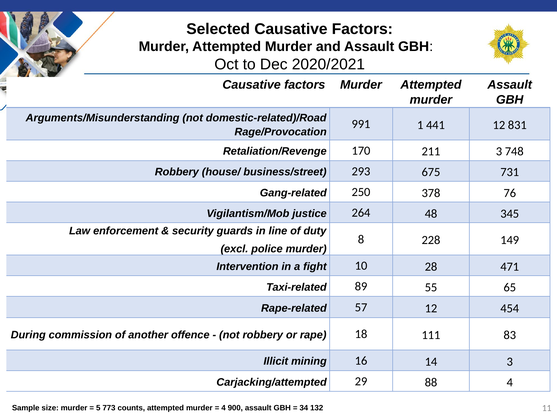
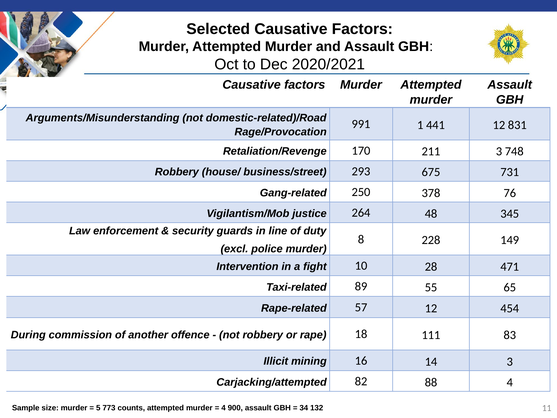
29: 29 -> 82 (361, 381)
